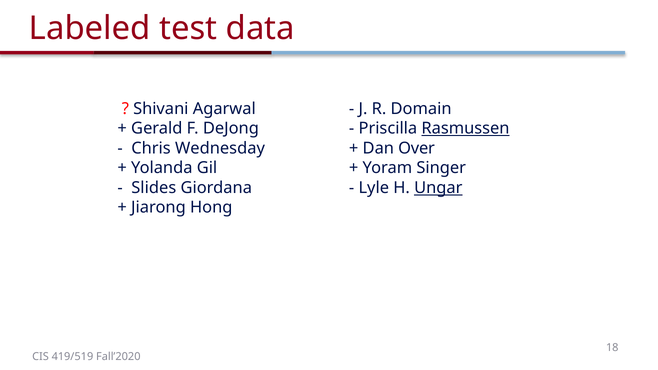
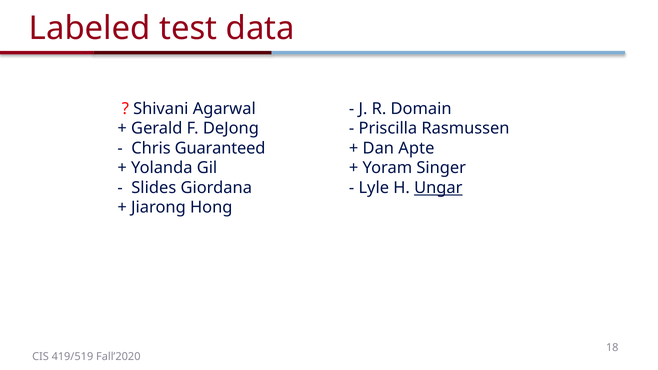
Rasmussen underline: present -> none (465, 129)
Wednesday: Wednesday -> Guaranteed (220, 148)
Over: Over -> Apte (416, 148)
